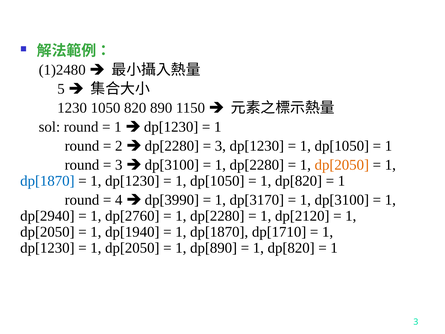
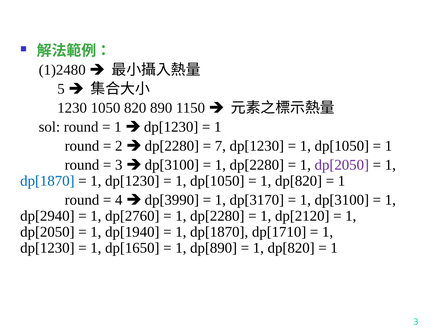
3: 3 -> 7 (220, 146)
dp[2050 colour: orange -> purple (342, 165)
dp[2050: dp[2050 -> dp[1650 (132, 248)
